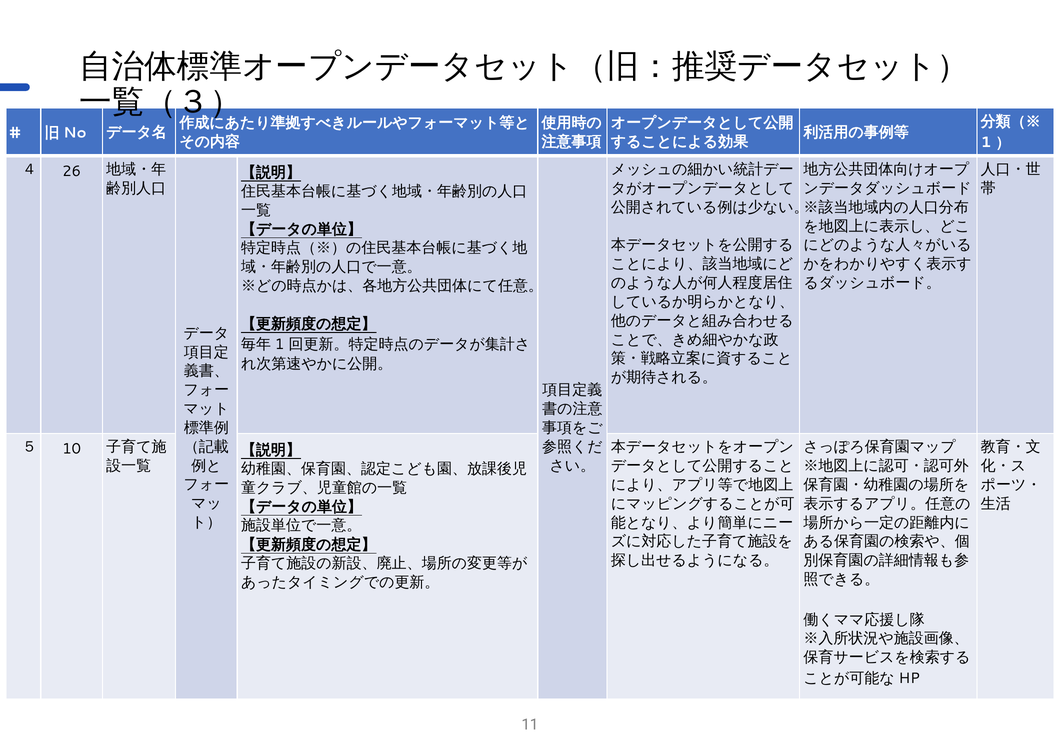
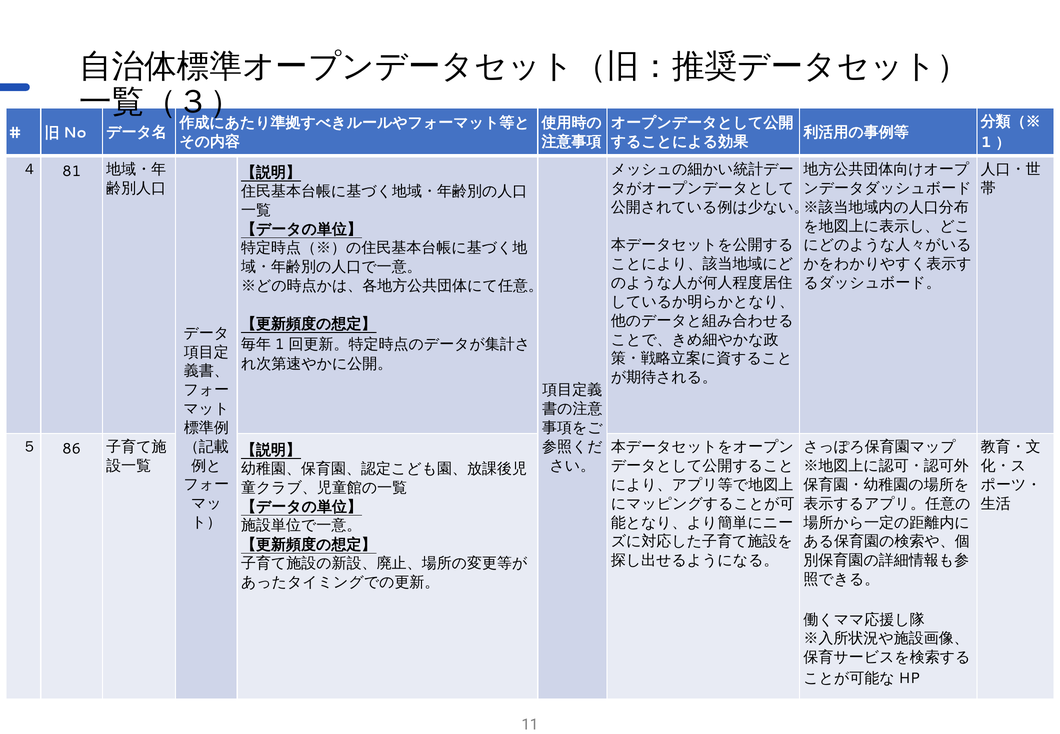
26: 26 -> 81 (72, 171)
10: 10 -> 86 (72, 449)
